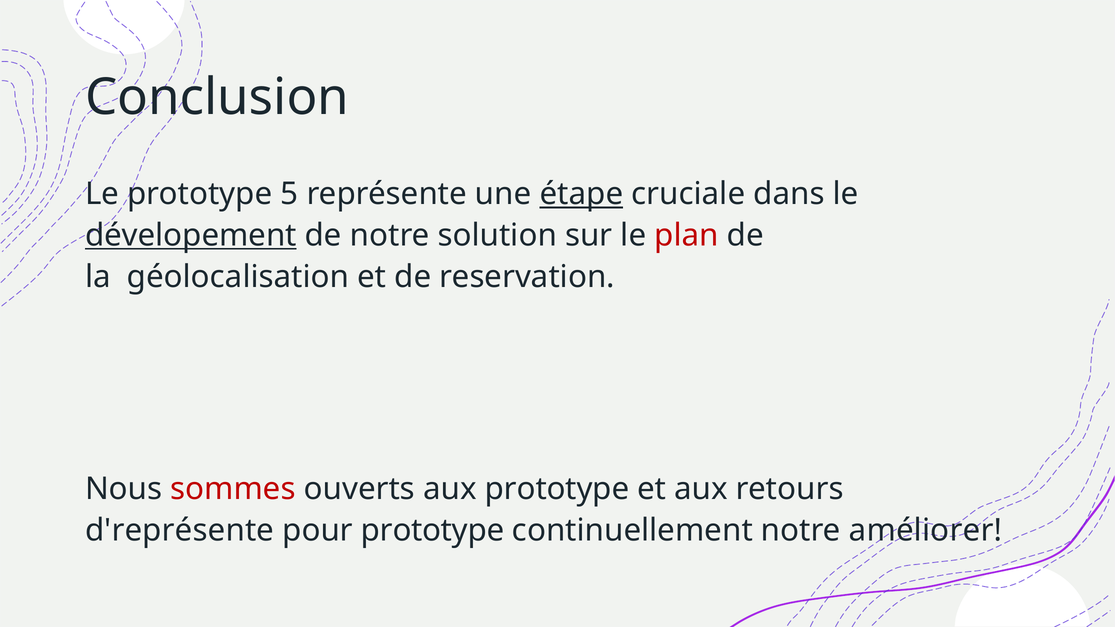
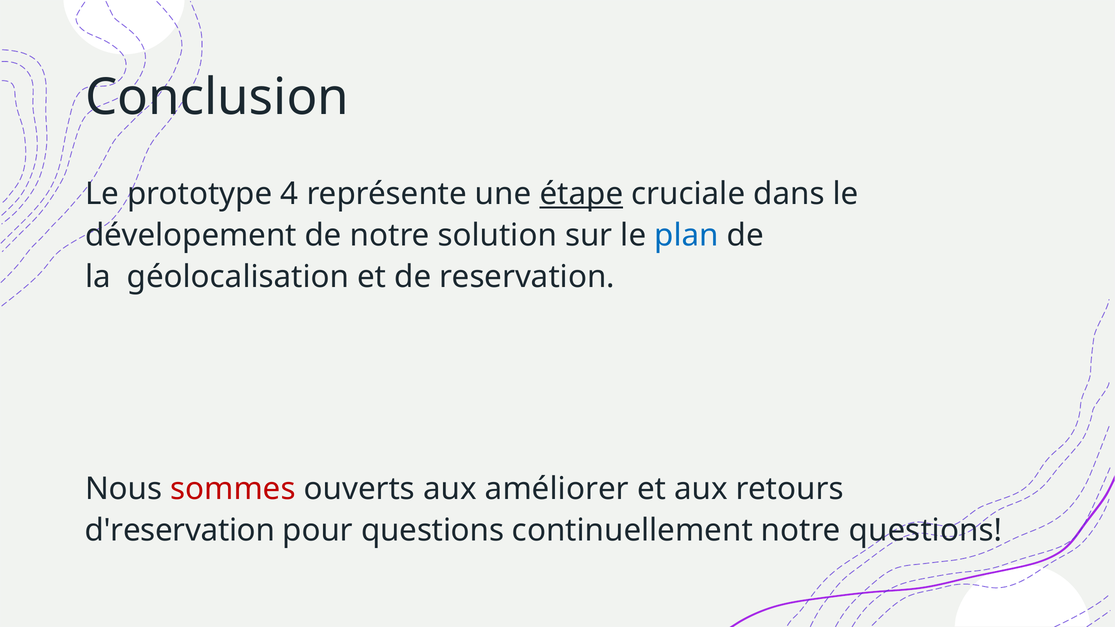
5: 5 -> 4 (289, 194)
dévelopement underline: present -> none (191, 235)
plan colour: red -> blue (687, 235)
aux prototype: prototype -> améliorer (557, 489)
d'représente: d'représente -> d'reservation (180, 530)
pour prototype: prototype -> questions (433, 530)
notre améliorer: améliorer -> questions (926, 530)
